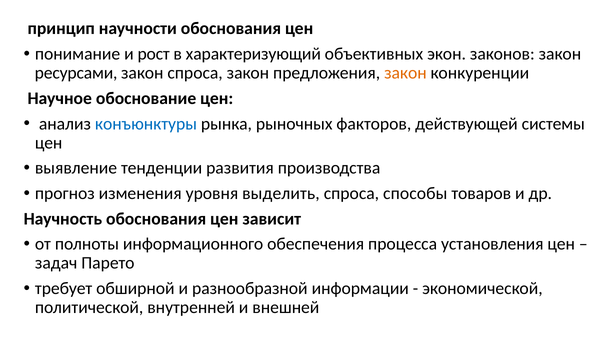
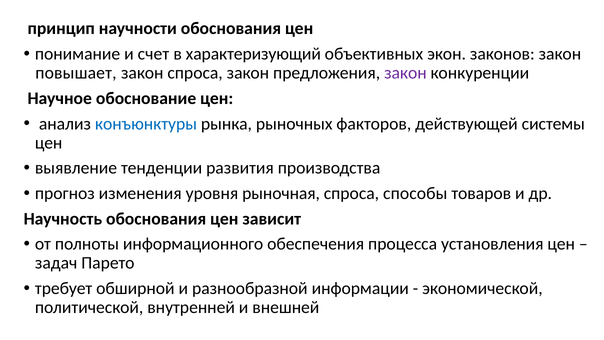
рост: рост -> счет (153, 54)
ресурсами: ресурсами -> повышает (76, 73)
закон colour: orange -> purple (405, 73)
выделить: выделить -> рыночная (281, 193)
